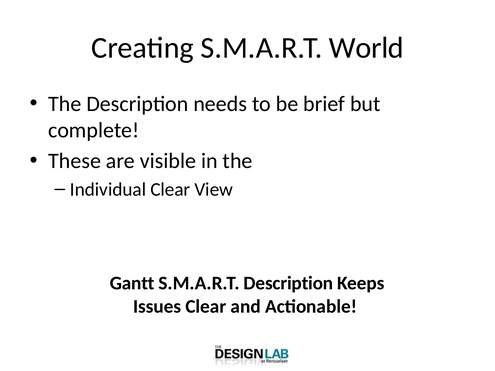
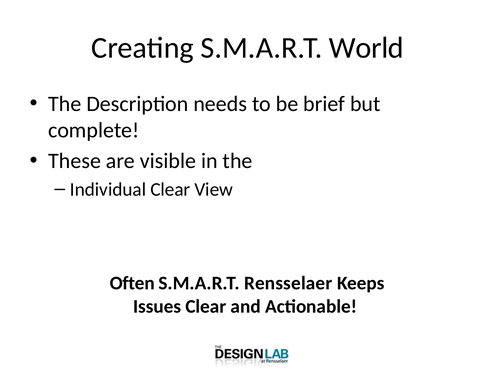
Gantt: Gantt -> Often (132, 283)
S.M.A.R.T Description: Description -> Rensselaer (288, 283)
